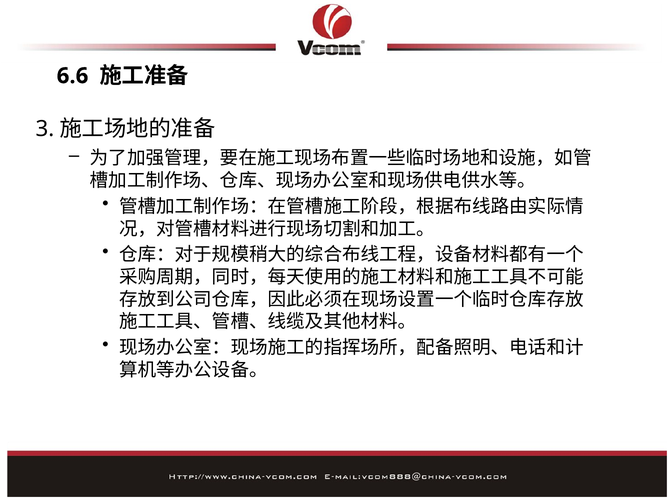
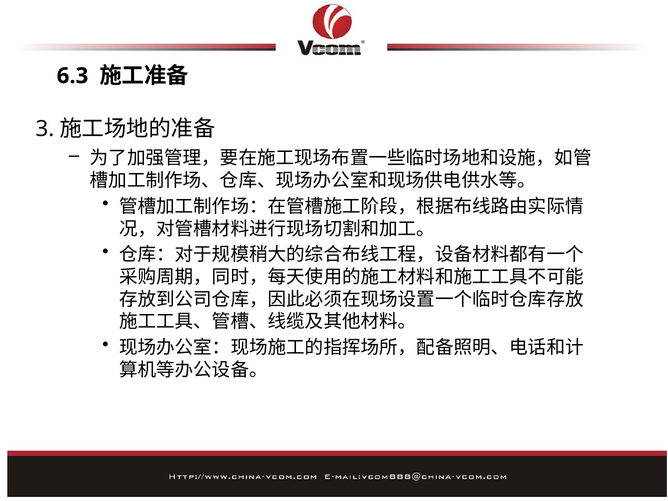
6.6: 6.6 -> 6.3 (73, 76)
